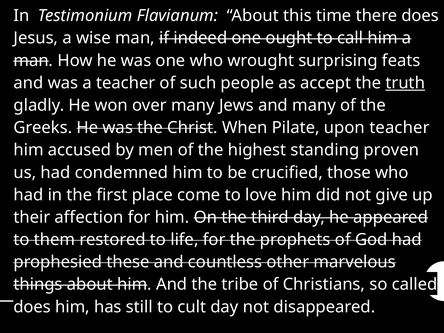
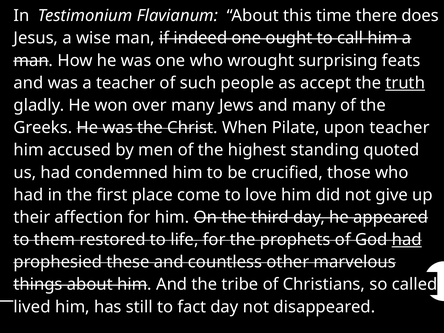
proven: proven -> quoted (391, 150)
had underline: none -> present (407, 240)
does: does -> lived (32, 307)
cult: cult -> fact (192, 307)
